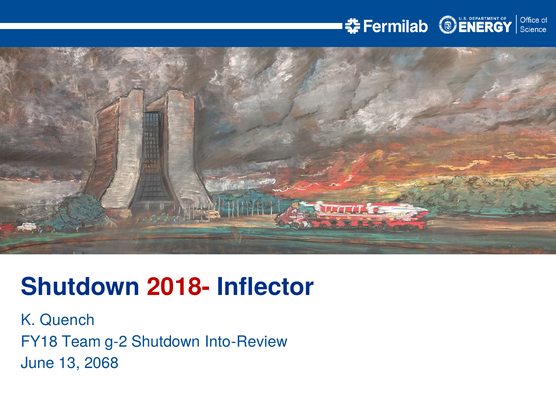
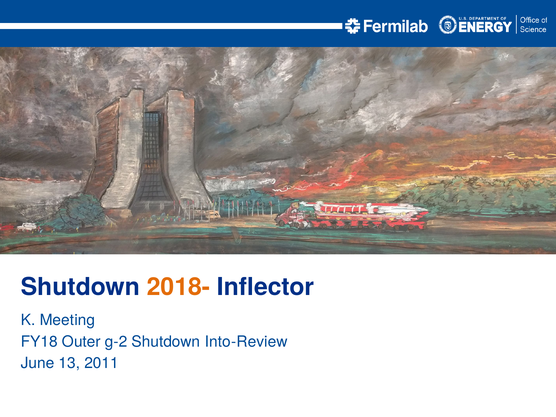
2018- colour: red -> orange (178, 287)
Quench: Quench -> Meeting (67, 320)
Team: Team -> Outer (81, 342)
2068: 2068 -> 2011 (102, 363)
